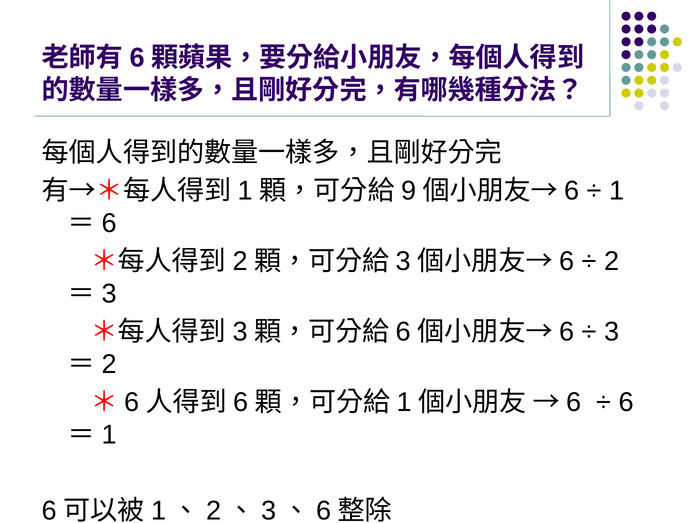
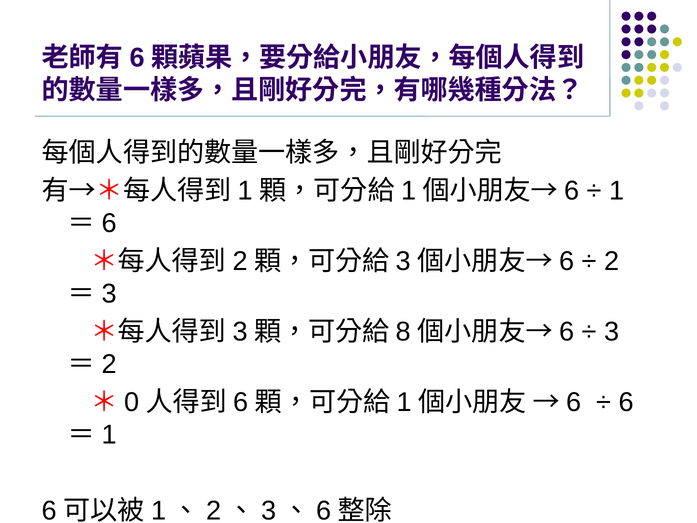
9: 9 -> 1 (409, 191)
6: 6 -> 8 (403, 332)
6: 6 -> 0 (132, 402)
